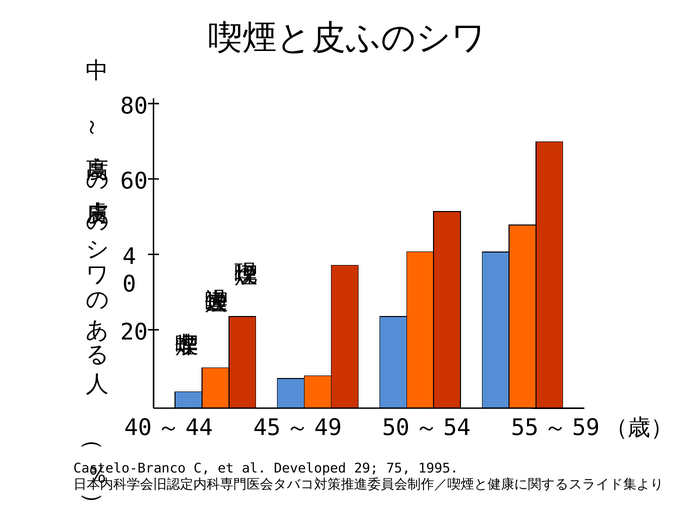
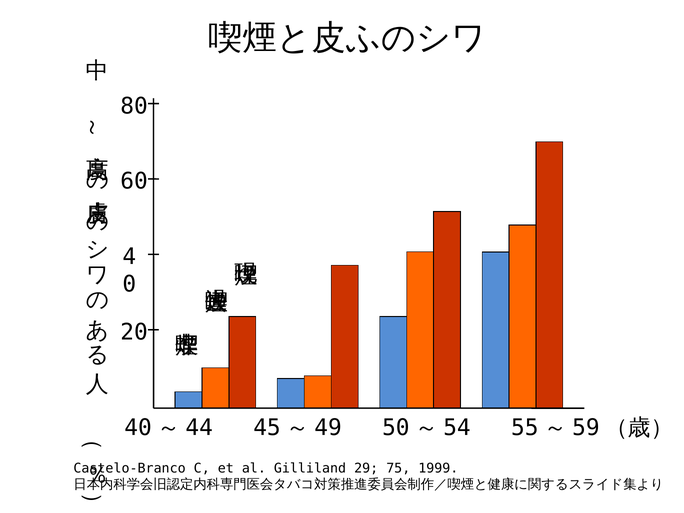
Developed: Developed -> Gilliland (310, 468)
1995: 1995 -> 1999 (438, 468)
